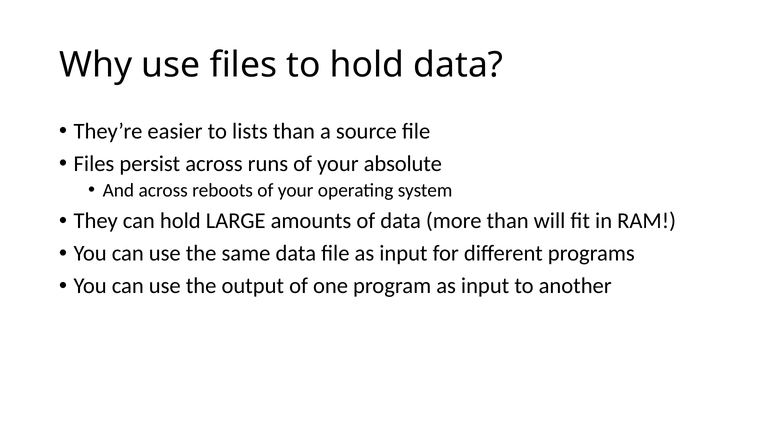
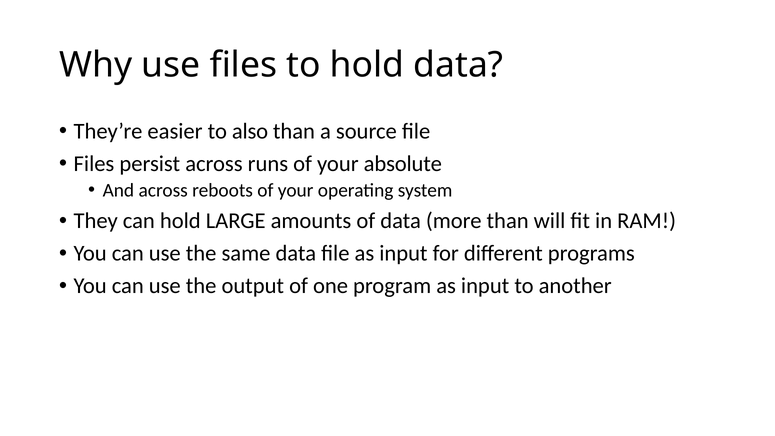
lists: lists -> also (250, 131)
